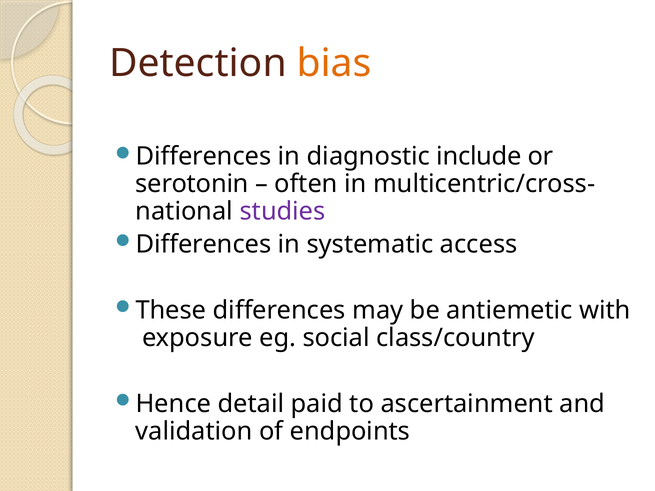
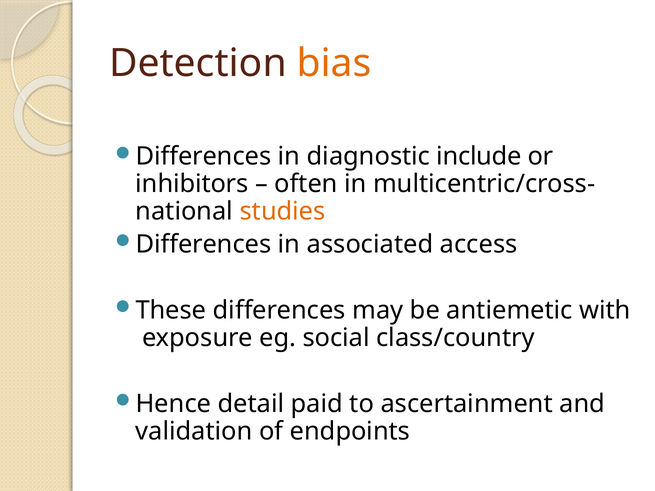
serotonin: serotonin -> inhibitors (192, 184)
studies colour: purple -> orange (283, 212)
systematic: systematic -> associated (370, 245)
